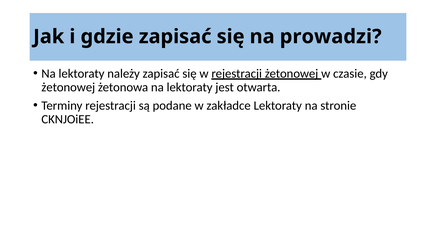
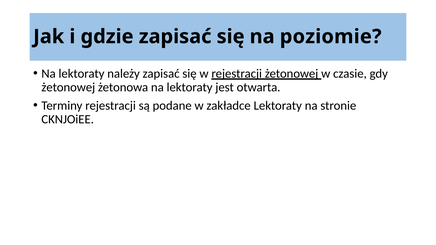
prowadzi: prowadzi -> poziomie (331, 37)
